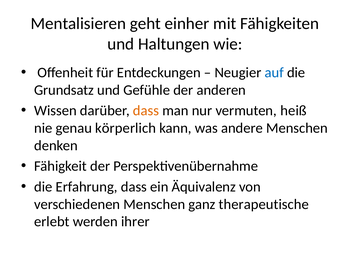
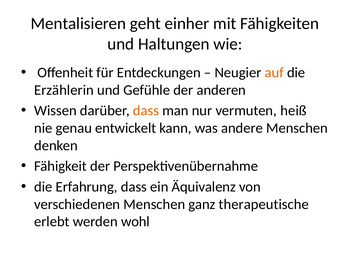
auf colour: blue -> orange (274, 73)
Grundsatz: Grundsatz -> Erzählerin (64, 90)
körperlich: körperlich -> entwickelt (126, 128)
ihrer: ihrer -> wohl (135, 222)
